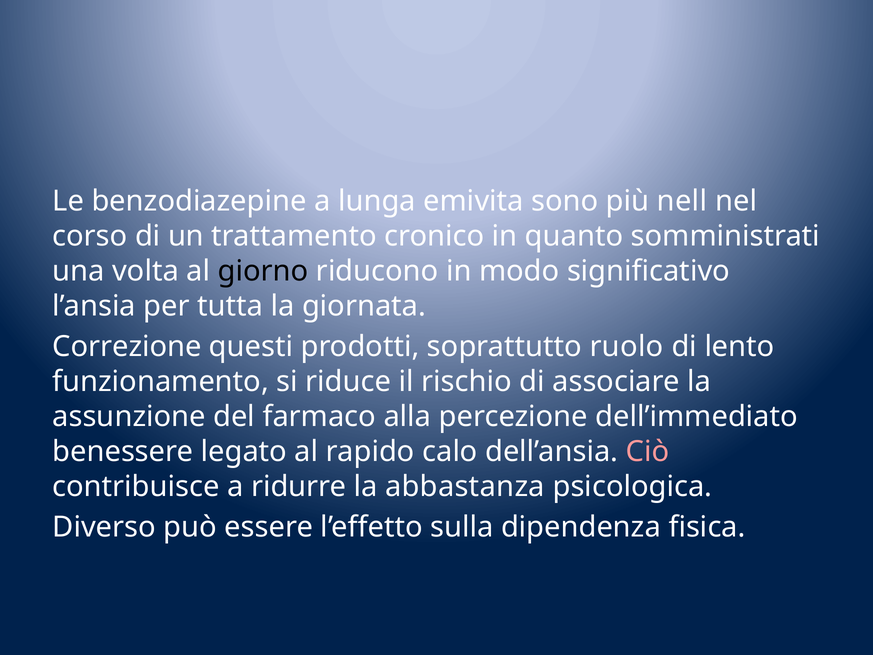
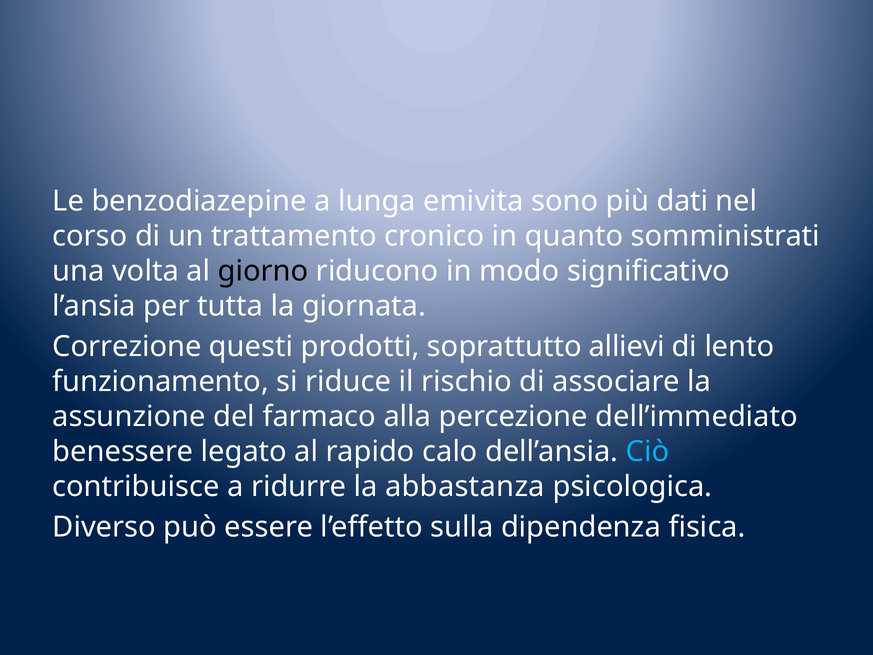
nell: nell -> dati (682, 201)
ruolo: ruolo -> allievi (627, 347)
Ciò colour: pink -> light blue (647, 451)
